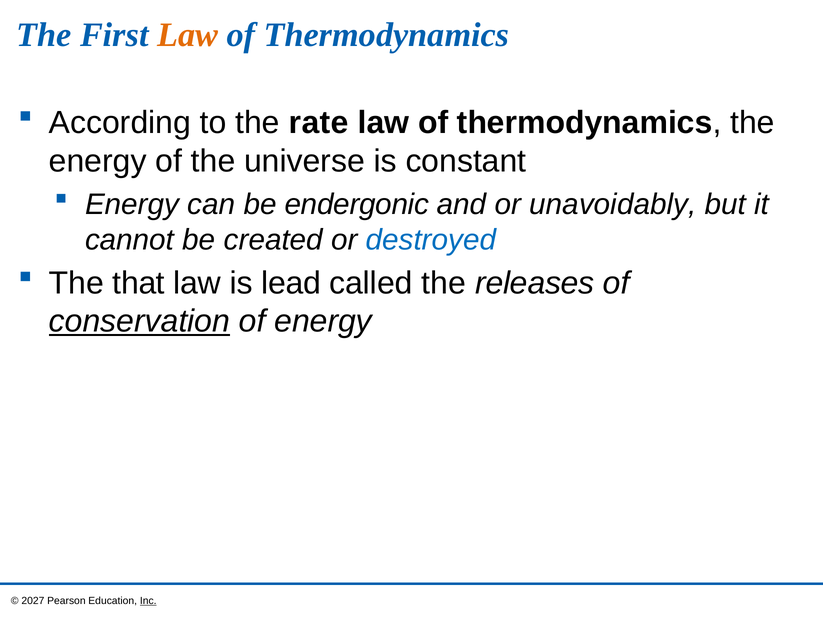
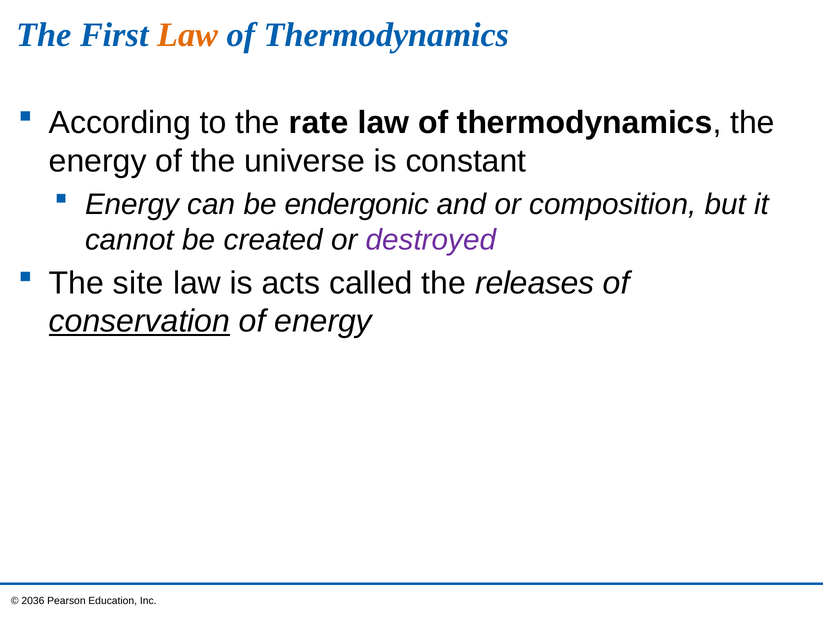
unavoidably: unavoidably -> composition (613, 204)
destroyed colour: blue -> purple (431, 240)
that: that -> site (138, 283)
lead: lead -> acts (291, 283)
2027: 2027 -> 2036 (33, 601)
Inc underline: present -> none (148, 601)
